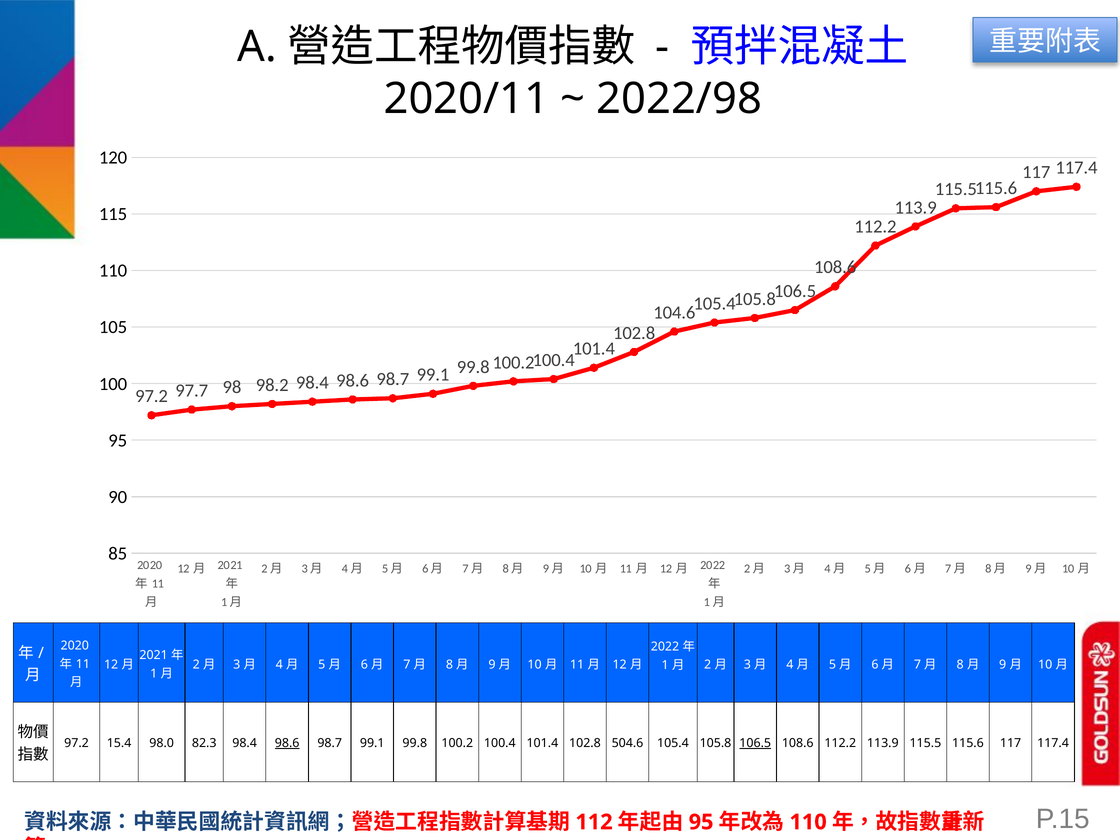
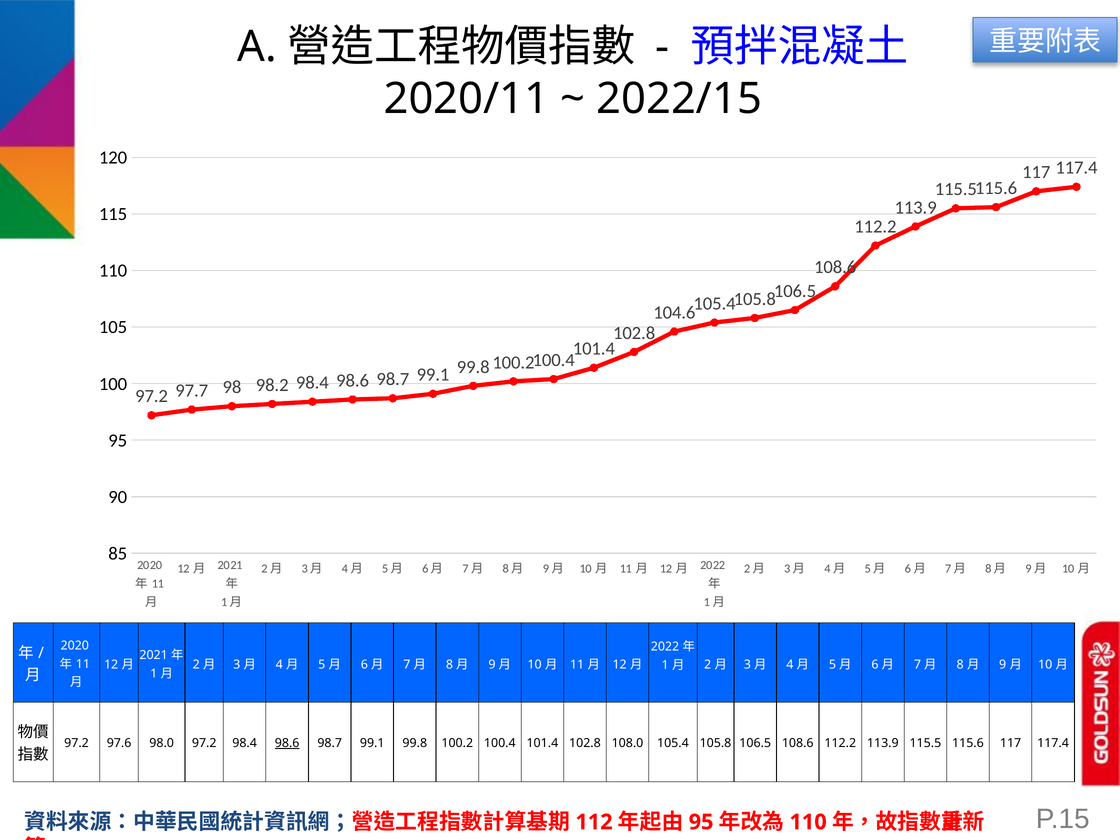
2022/98: 2022/98 -> 2022/15 (679, 99)
15.4: 15.4 -> 97.6 (119, 743)
98.0 82.3: 82.3 -> 97.2 (204, 743)
504.6: 504.6 -> 108.0 (627, 743)
106.5 underline: present -> none (755, 743)
